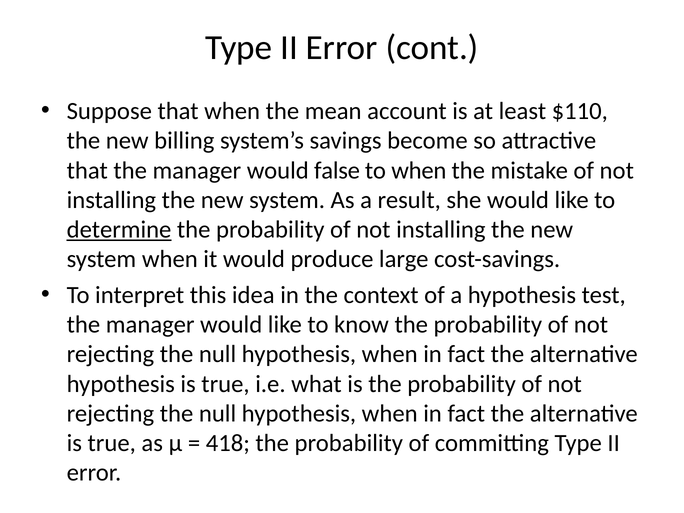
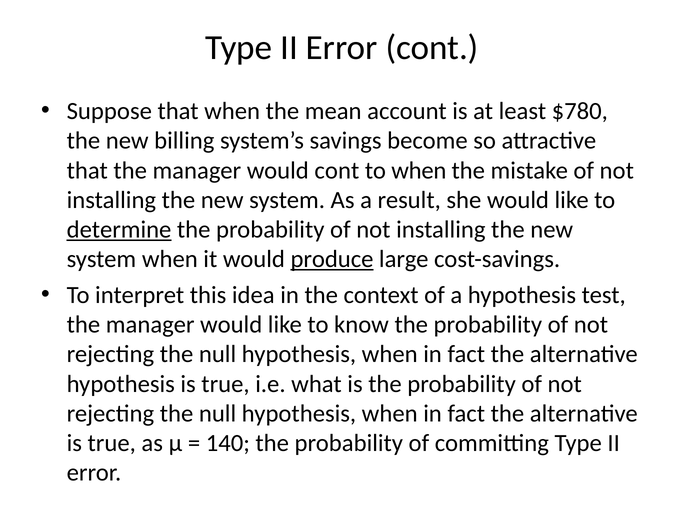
$110: $110 -> $780 (580, 111)
would false: false -> cont (337, 170)
produce underline: none -> present (332, 259)
418: 418 -> 140 (228, 443)
